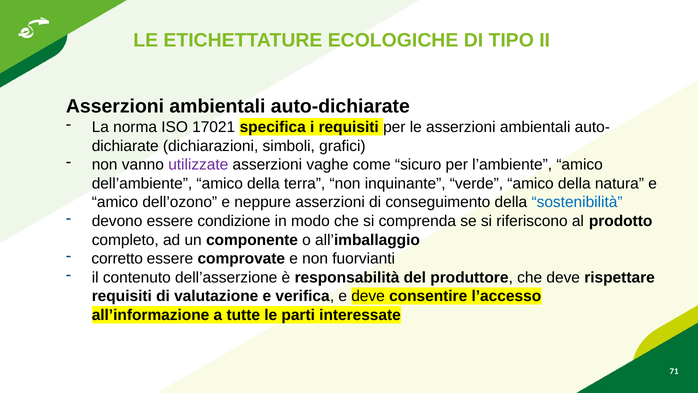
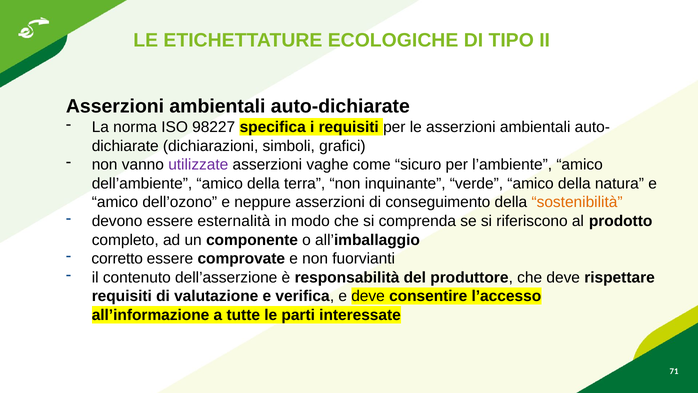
17021: 17021 -> 98227 (214, 127)
sostenibilità colour: blue -> orange (577, 202)
condizione: condizione -> esternalità (234, 221)
